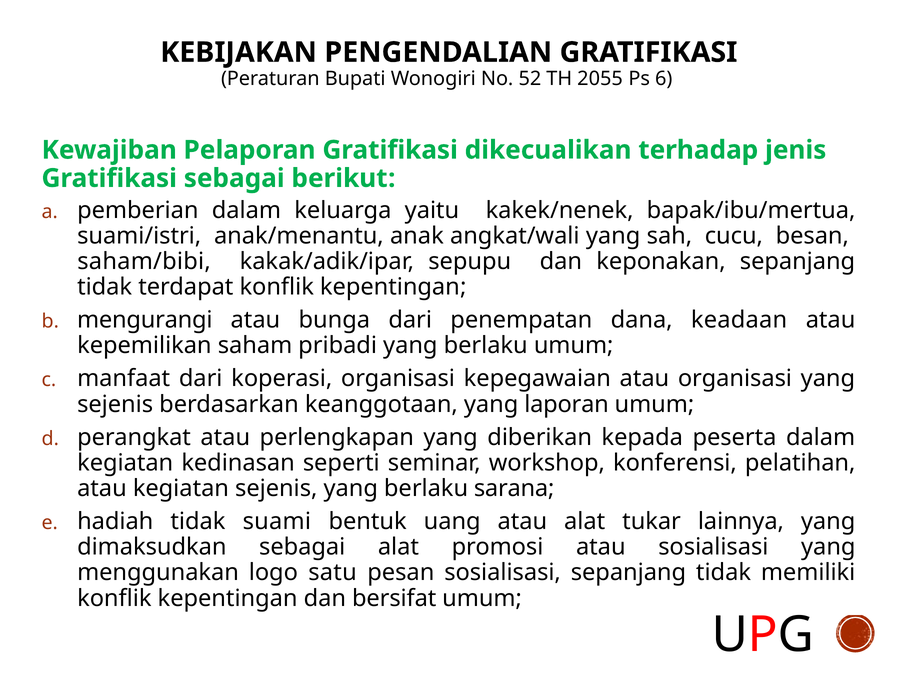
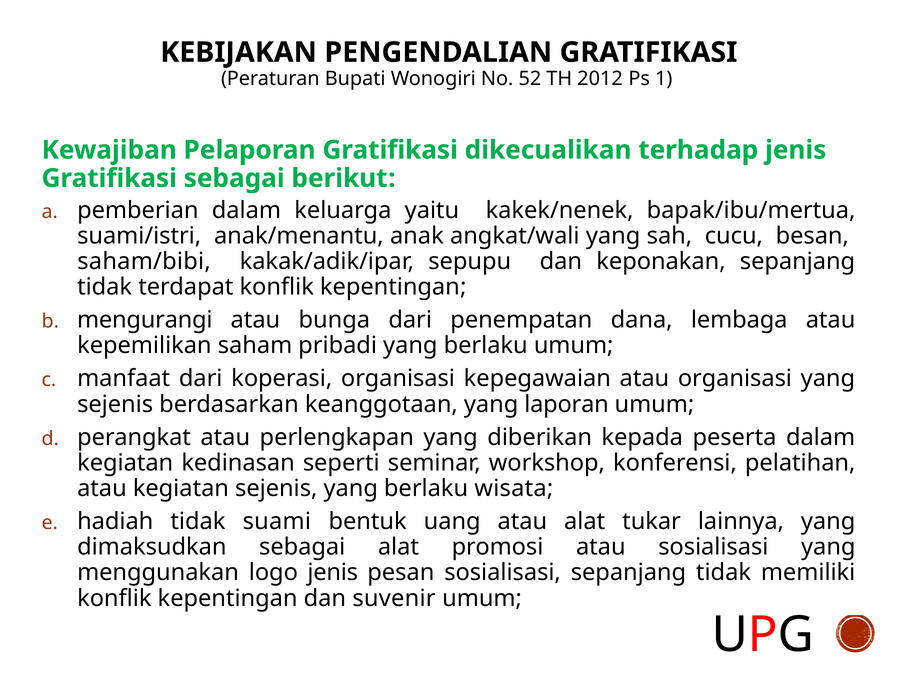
2055: 2055 -> 2012 (600, 79)
6: 6 -> 1 (664, 79)
keadaan: keadaan -> lembaga (739, 320)
sarana: sarana -> wisata (514, 488)
logo satu: satu -> jenis (333, 572)
bersifat: bersifat -> suvenir (394, 598)
